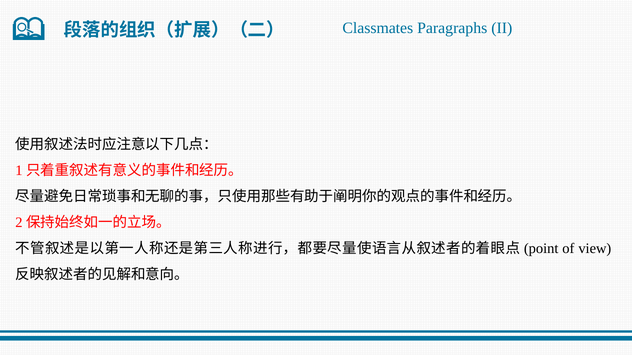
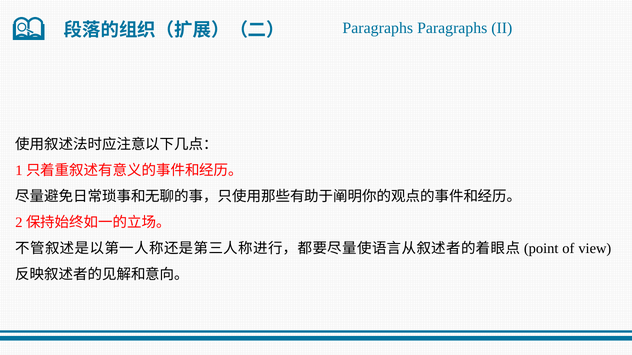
Classmates: Classmates -> Paragraphs (378, 28)
